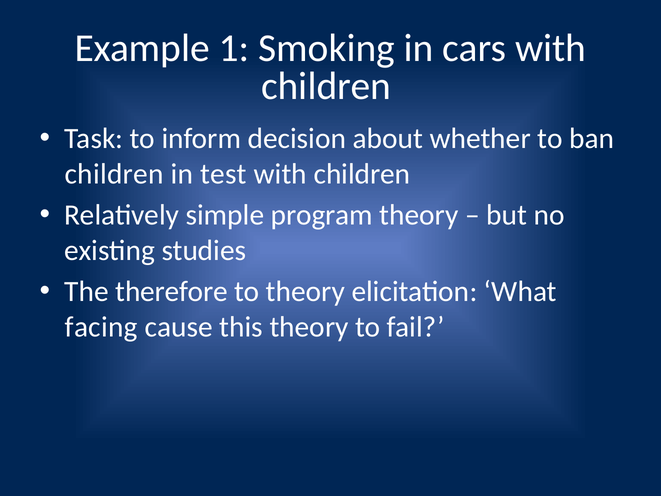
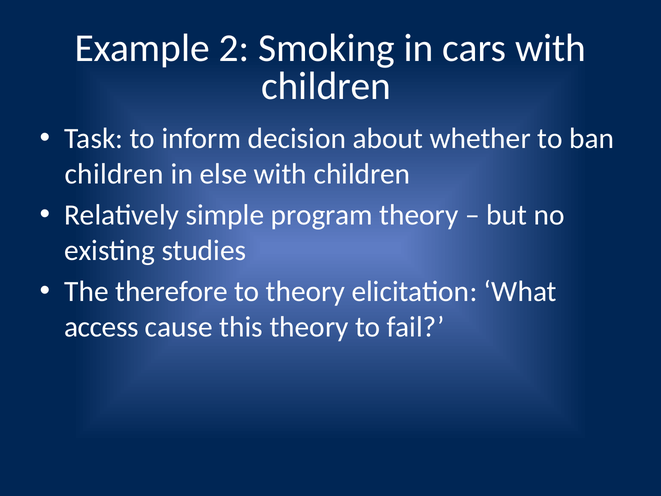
1: 1 -> 2 (234, 48)
test: test -> else (224, 174)
facing: facing -> access (101, 327)
